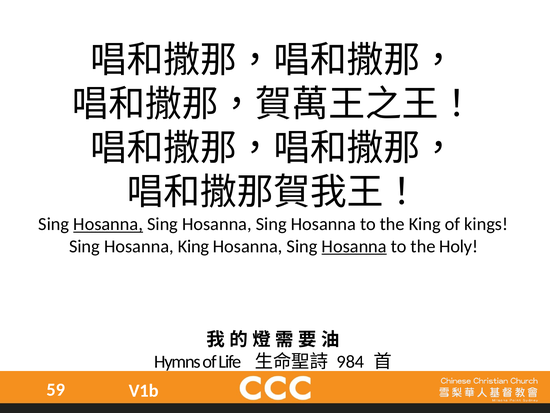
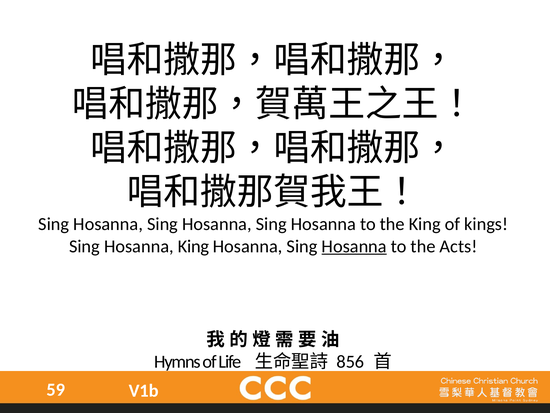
Hosanna underline: present -> none (108, 224)
Holy: Holy -> Acts (458, 246)
984: 984 -> 856 (350, 361)
